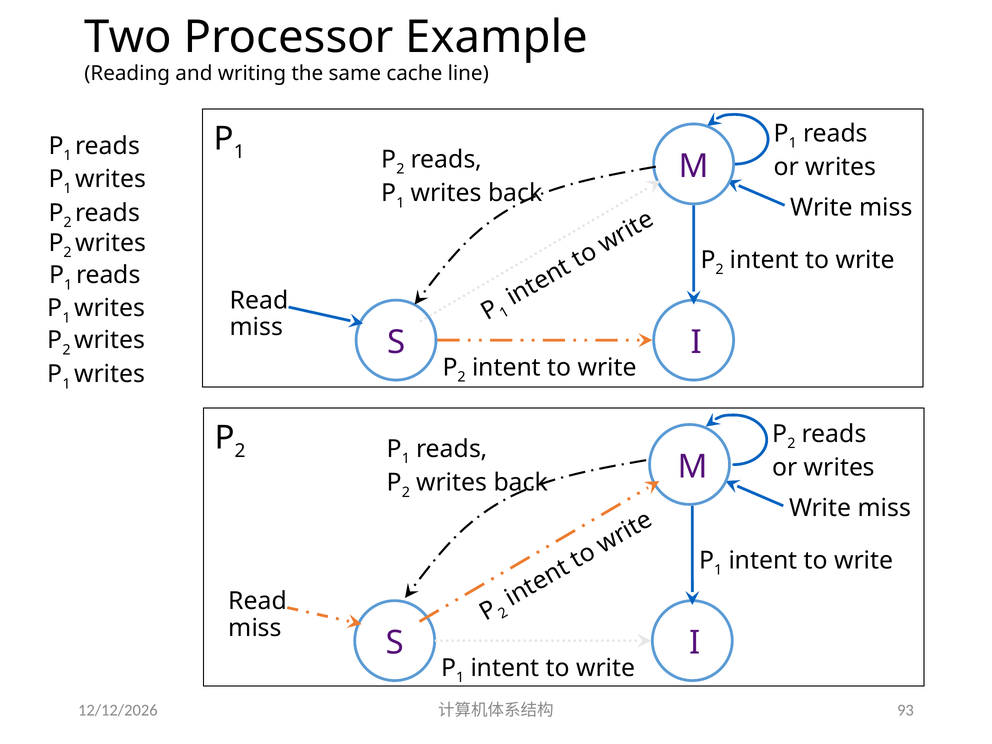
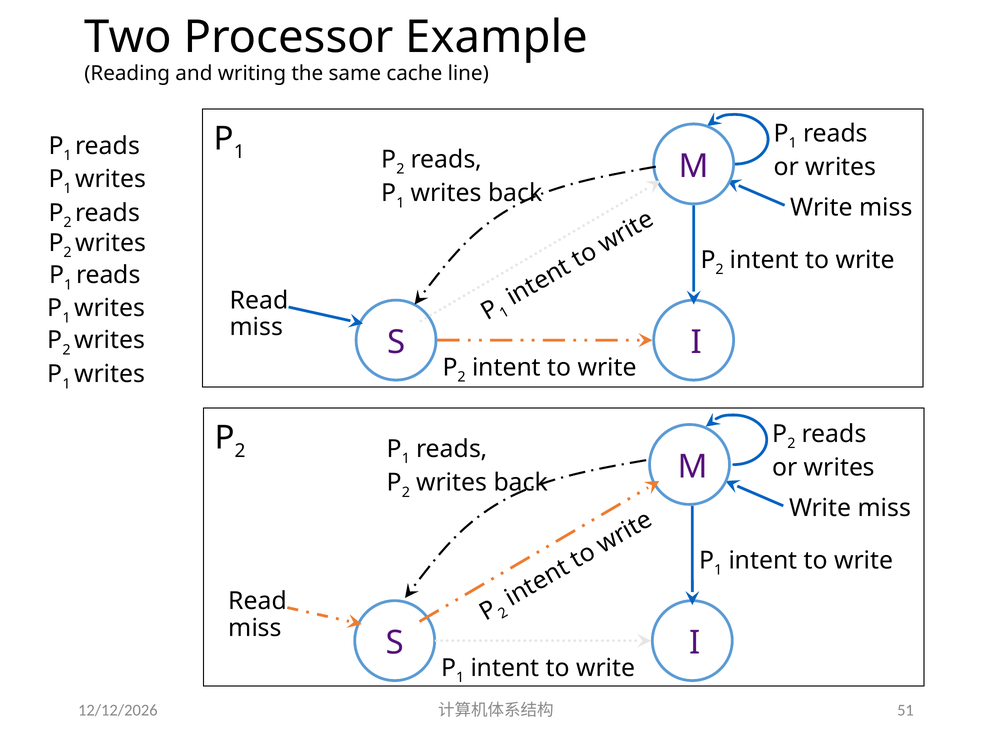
93: 93 -> 51 (906, 710)
